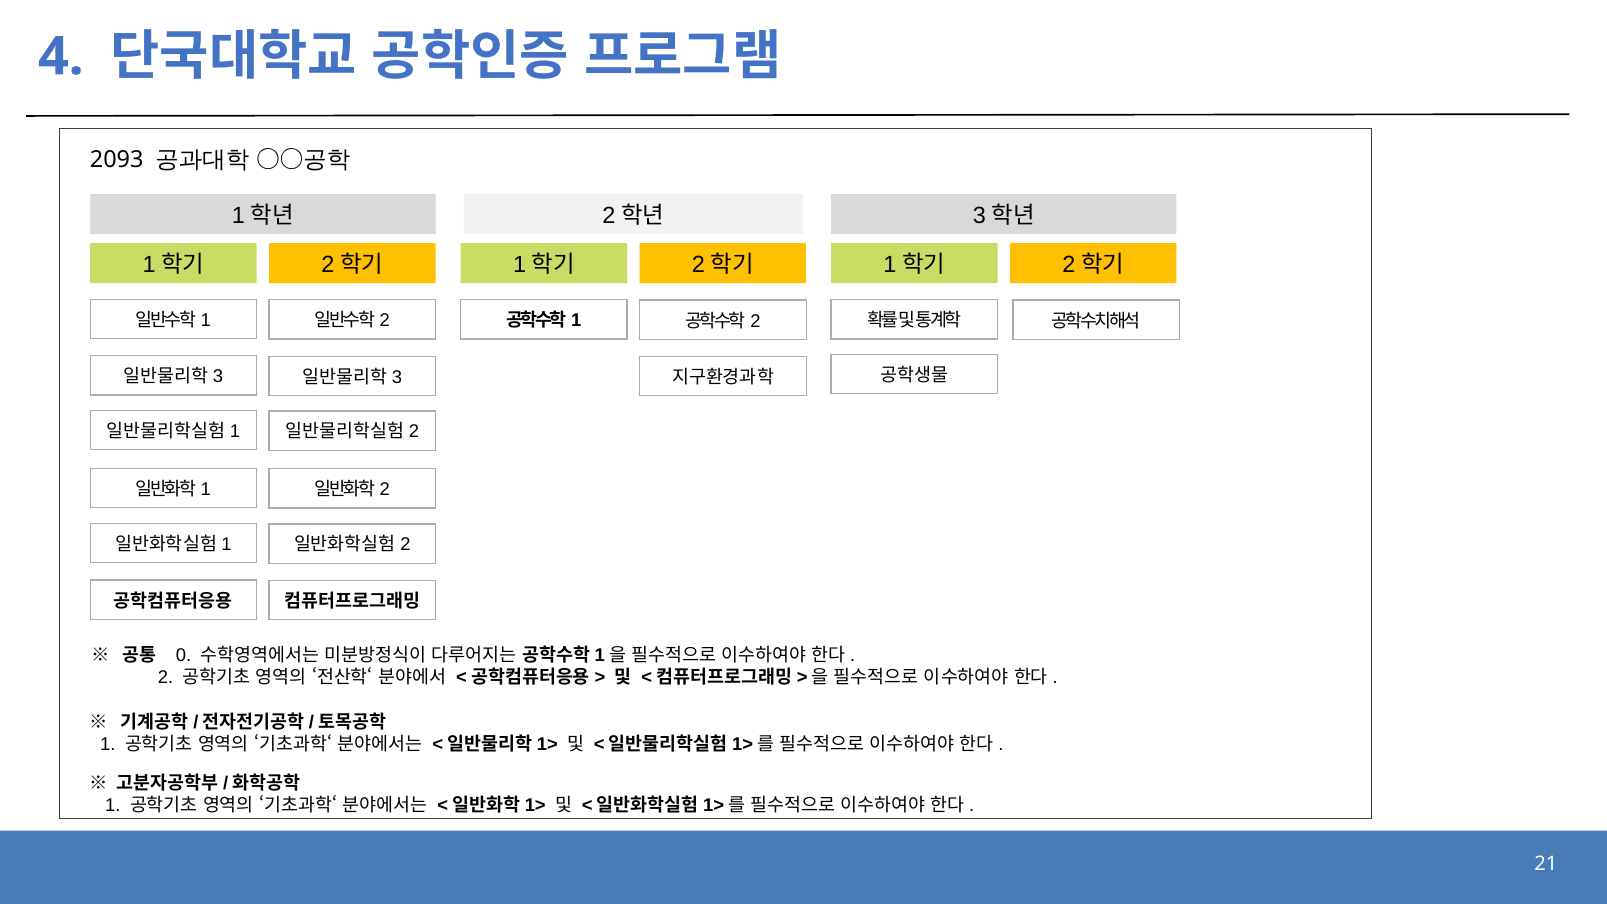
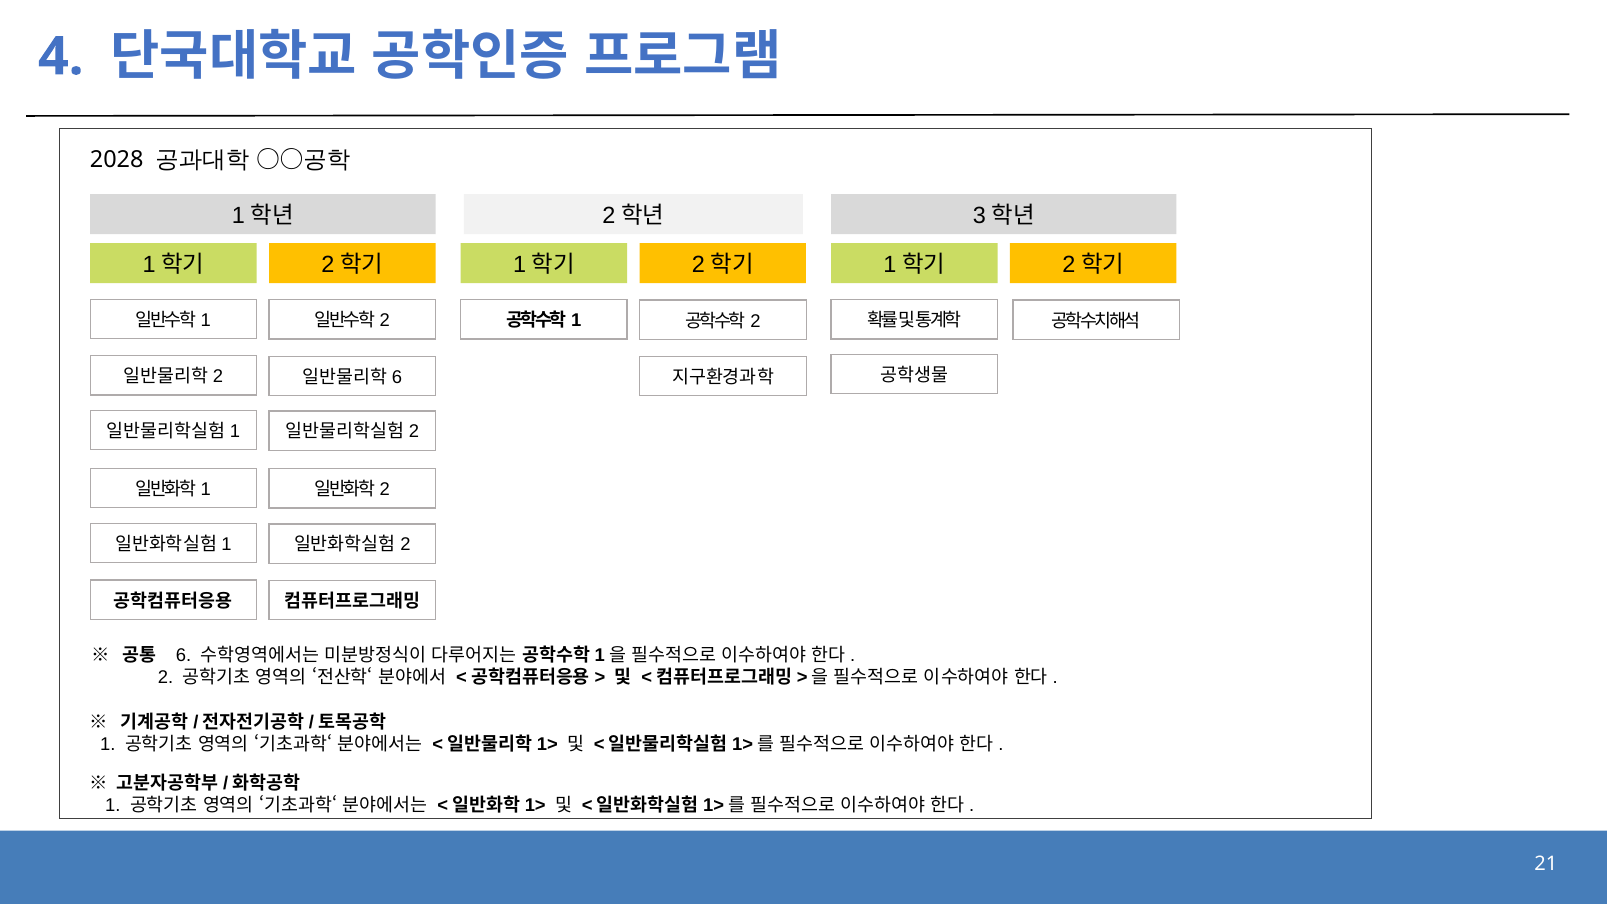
2093: 2093 -> 2028 (117, 159)
3: 3 -> 2 (218, 377)
3: 3 -> 6 (397, 377)
0: 0 -> 6 (184, 655)
